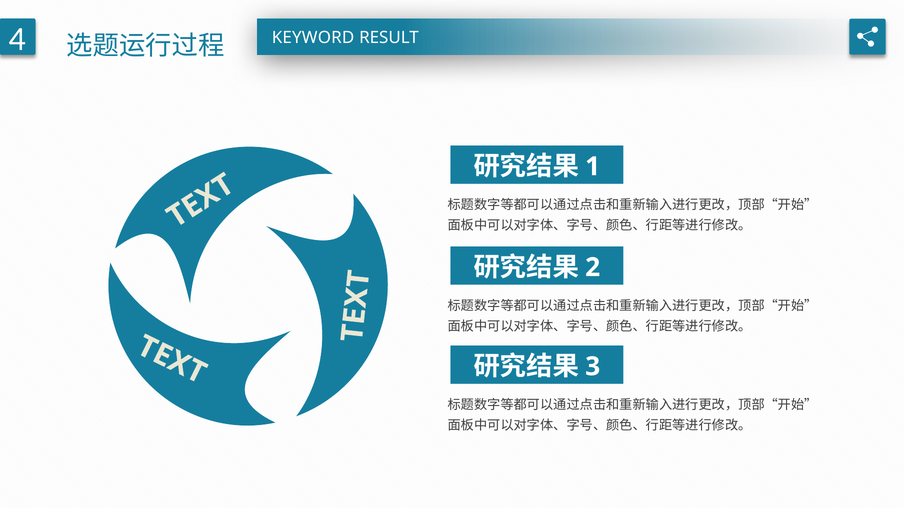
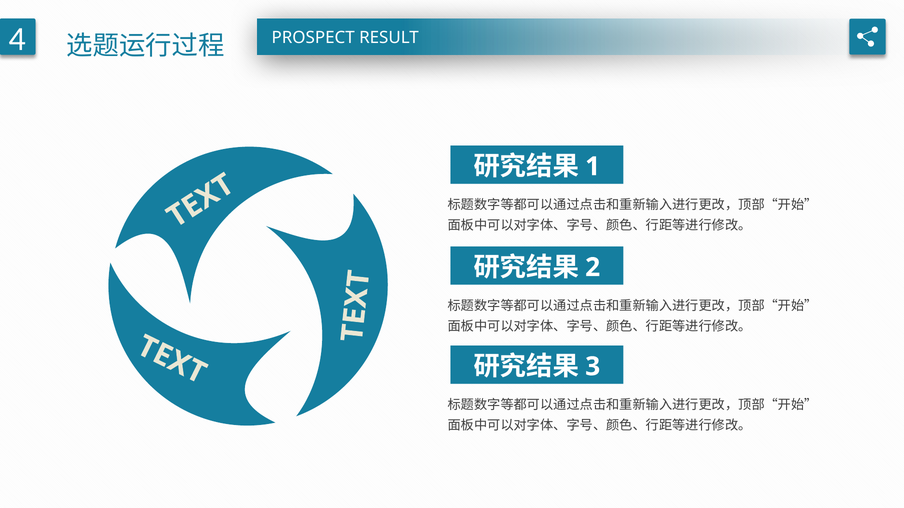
KEYWORD: KEYWORD -> PROSPECT (313, 38)
